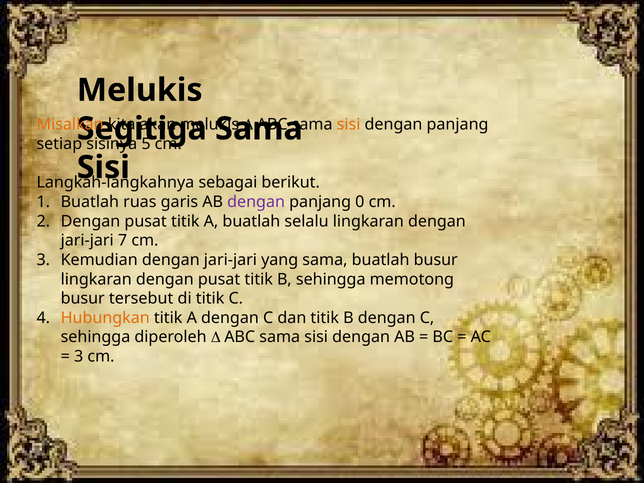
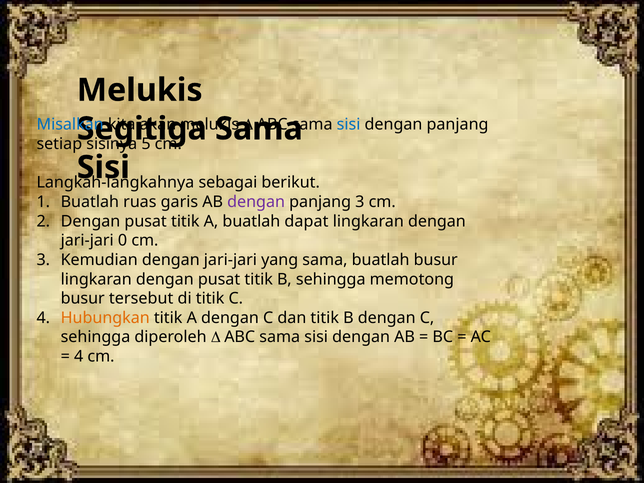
Misalkan colour: orange -> blue (70, 125)
sisi colour: orange -> blue (349, 125)
panjang 0: 0 -> 3 (360, 202)
selalu: selalu -> dapat (307, 221)
7: 7 -> 0 (123, 241)
3: 3 -> 4 (79, 356)
